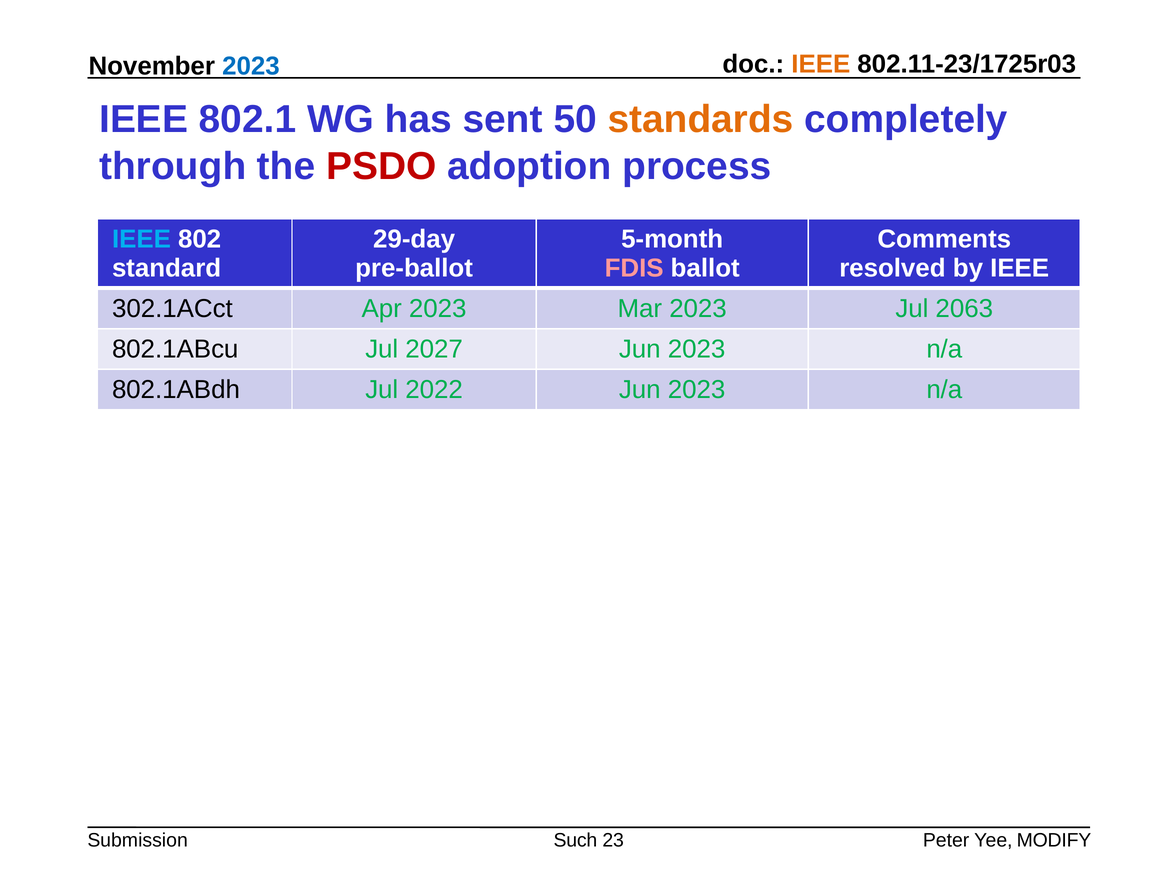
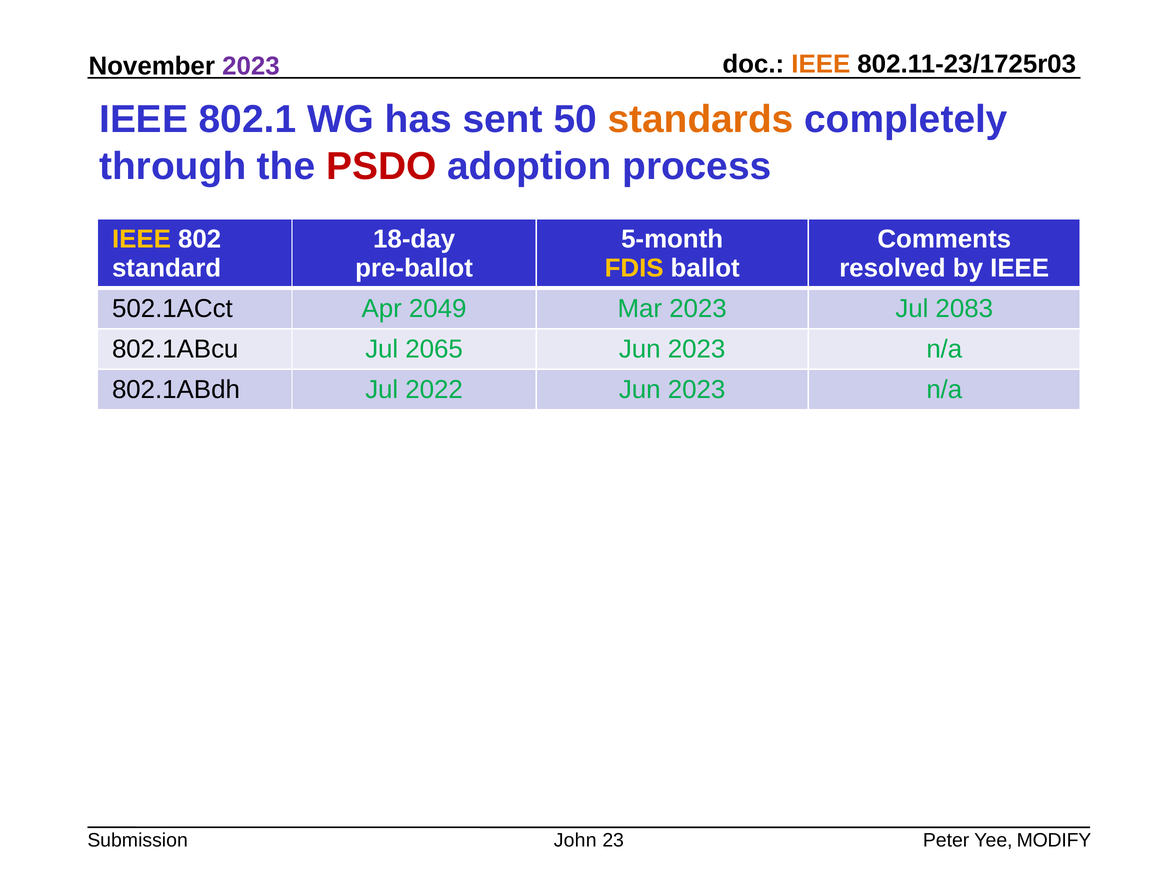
2023 colour: blue -> purple (251, 66)
IEEE colour: light blue -> yellow (141, 239)
29-day: 29-day -> 18-day (414, 239)
FDIS colour: pink -> yellow (634, 268)
302.1ACct: 302.1ACct -> 502.1ACct (172, 309)
Apr 2023: 2023 -> 2049 (438, 309)
2063: 2063 -> 2083 (964, 309)
2027: 2027 -> 2065 (434, 349)
Such: Such -> John (575, 840)
